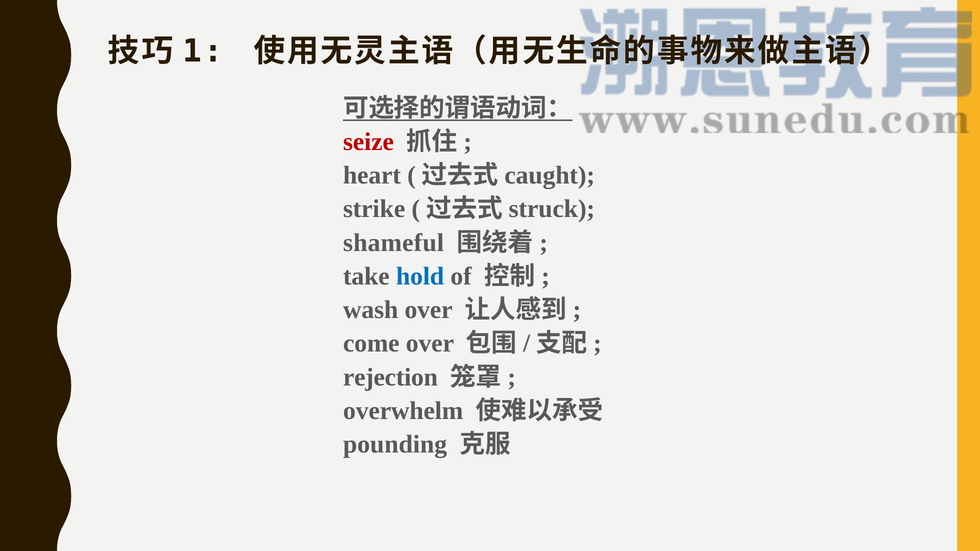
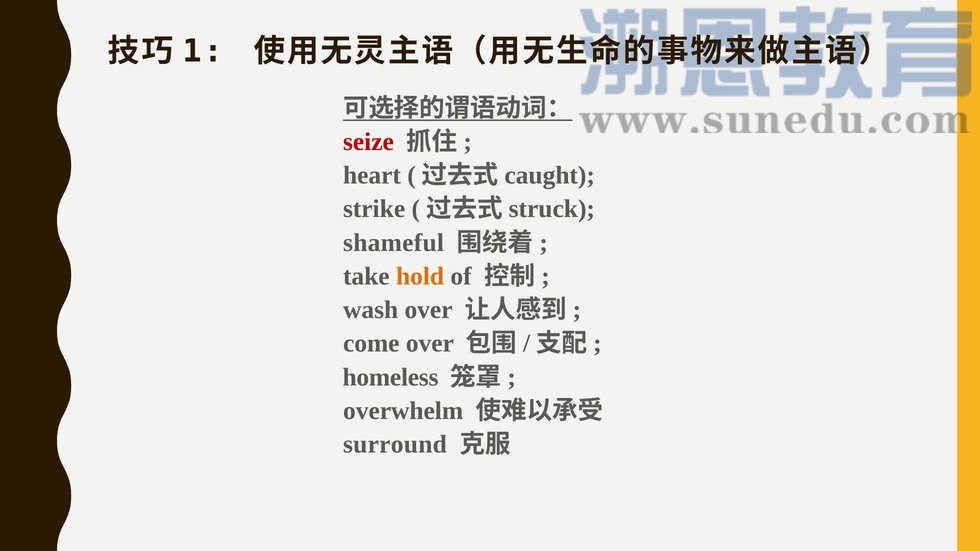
hold colour: blue -> orange (420, 276)
rejection: rejection -> homeless (390, 377)
pounding: pounding -> surround (395, 445)
